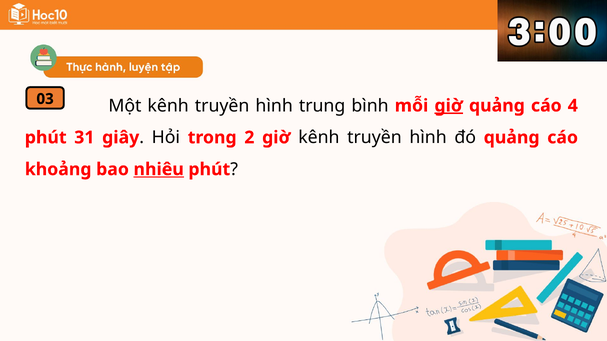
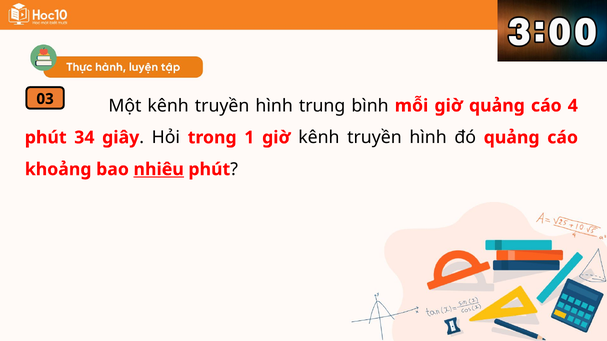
giờ underline: present -> none (449, 106)
31: 31 -> 34 (84, 138)
2: 2 -> 1 (249, 138)
